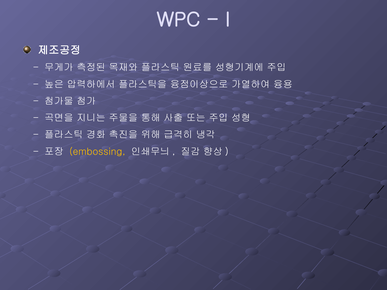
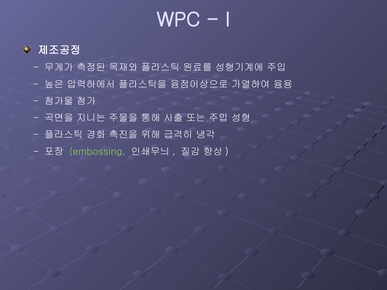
embossing colour: yellow -> light green (97, 152)
